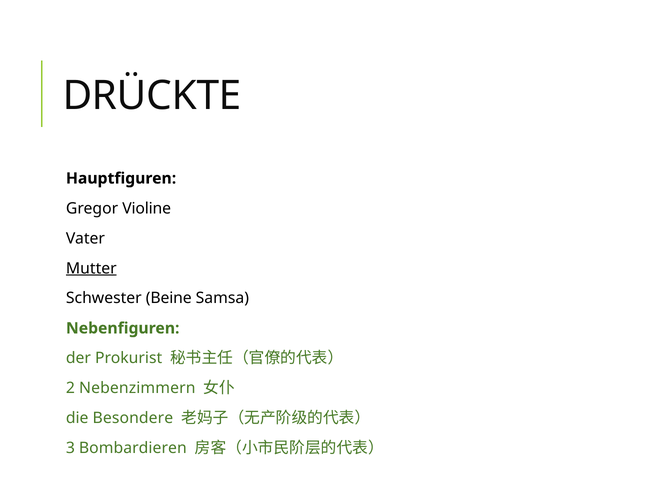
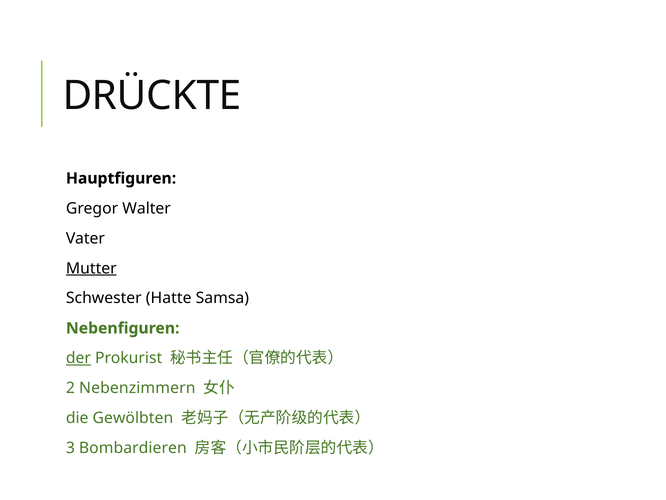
Violine: Violine -> Walter (147, 208)
Beine: Beine -> Hatte (169, 298)
der underline: none -> present (78, 358)
Besondere: Besondere -> Gewölbten (133, 418)
